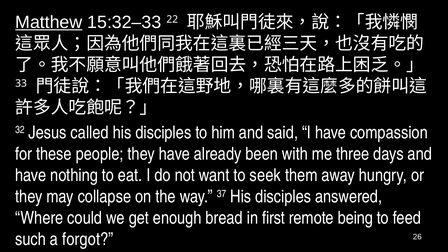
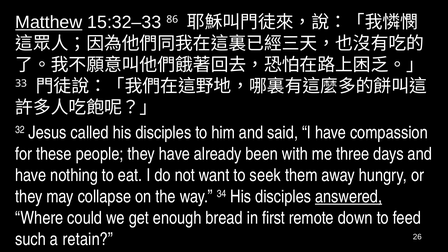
22: 22 -> 86 (172, 19)
37: 37 -> 34 (222, 194)
answered underline: none -> present (349, 197)
being: being -> down (355, 218)
forgot: forgot -> retain (88, 239)
